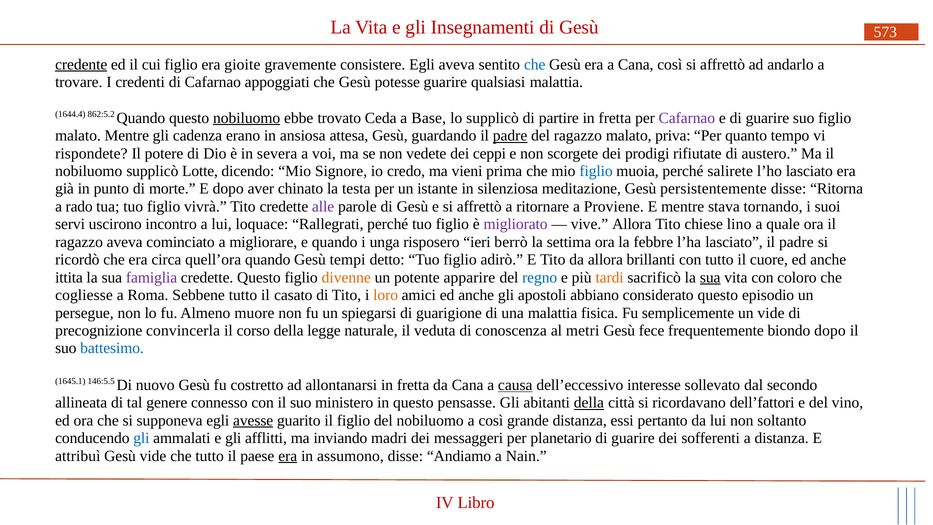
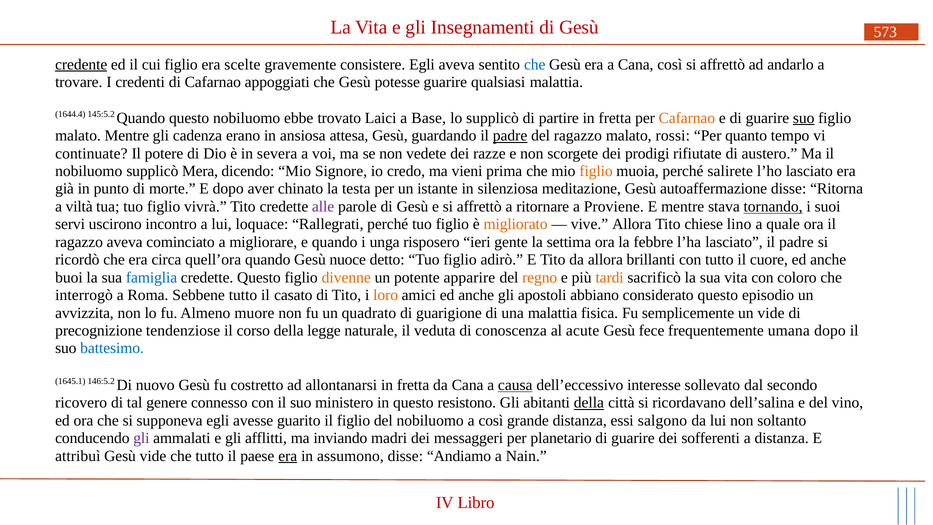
gioite: gioite -> scelte (242, 65)
862:5.2: 862:5.2 -> 145:5.2 (101, 114)
nobiluomo underline: present -> none (247, 118)
Ceda: Ceda -> Laici (381, 118)
Cafarnao colour: purple -> orange (687, 118)
suo underline: none -> present (804, 118)
priva: priva -> rossi (673, 136)
rispondete: rispondete -> continuate (91, 154)
ceppi: ceppi -> razze (489, 154)
Lotte: Lotte -> Mera (200, 171)
figlio colour: blue -> orange (596, 171)
persistentemente: persistentemente -> autoaffermazione (714, 189)
rado: rado -> viltà (79, 207)
tornando underline: none -> present (773, 207)
migliorato colour: purple -> orange (516, 224)
berrò: berrò -> gente (511, 242)
tempi: tempi -> nuoce (348, 260)
ittita: ittita -> buoi (69, 278)
famiglia colour: purple -> blue (152, 278)
regno colour: blue -> orange (540, 278)
sua underline: present -> none (710, 278)
cogliesse: cogliesse -> interrogò (84, 295)
persegue: persegue -> avvizzita (84, 313)
spiegarsi: spiegarsi -> quadrato (369, 313)
convincerla: convincerla -> tendenziose (183, 331)
metri: metri -> acute (583, 331)
biondo: biondo -> umana (789, 331)
146:5.5: 146:5.5 -> 146:5.2 (101, 382)
allineata: allineata -> ricovero (81, 403)
pensasse: pensasse -> resistono (467, 403)
dell’fattori: dell’fattori -> dell’salina (762, 403)
avesse underline: present -> none (253, 421)
pertanto: pertanto -> salgono (662, 421)
gli colour: blue -> purple (141, 439)
